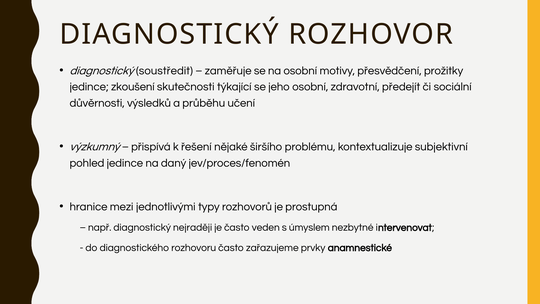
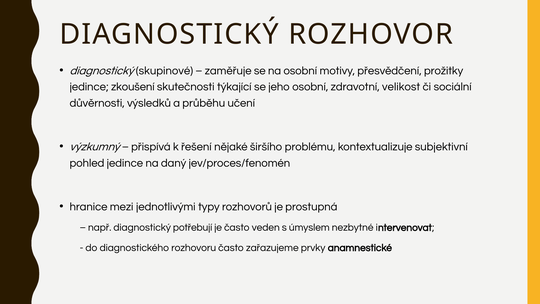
soustředit: soustředit -> skupinové (164, 71)
předejít: předejít -> velikost (401, 87)
nejraději: nejraději -> potřebují (193, 227)
